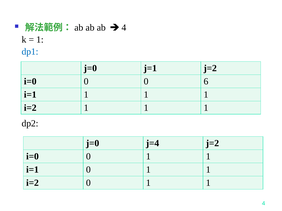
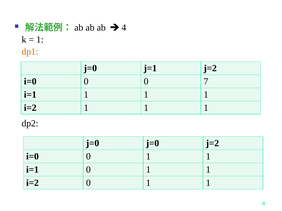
dp1 colour: blue -> orange (30, 52)
6: 6 -> 7 (206, 82)
j=0 j=4: j=4 -> j=0 (153, 144)
